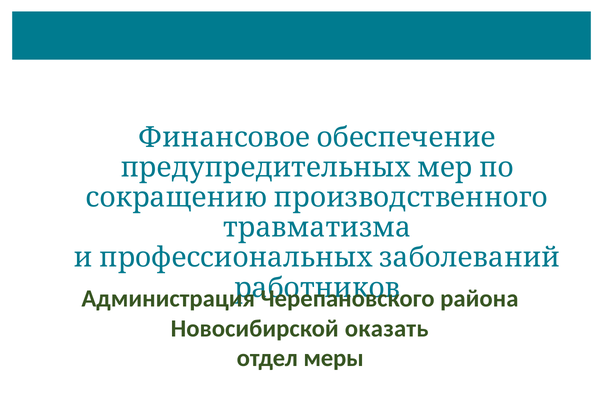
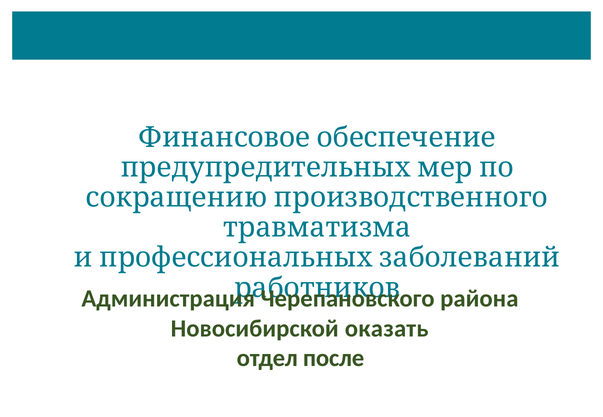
меры: меры -> после (334, 359)
